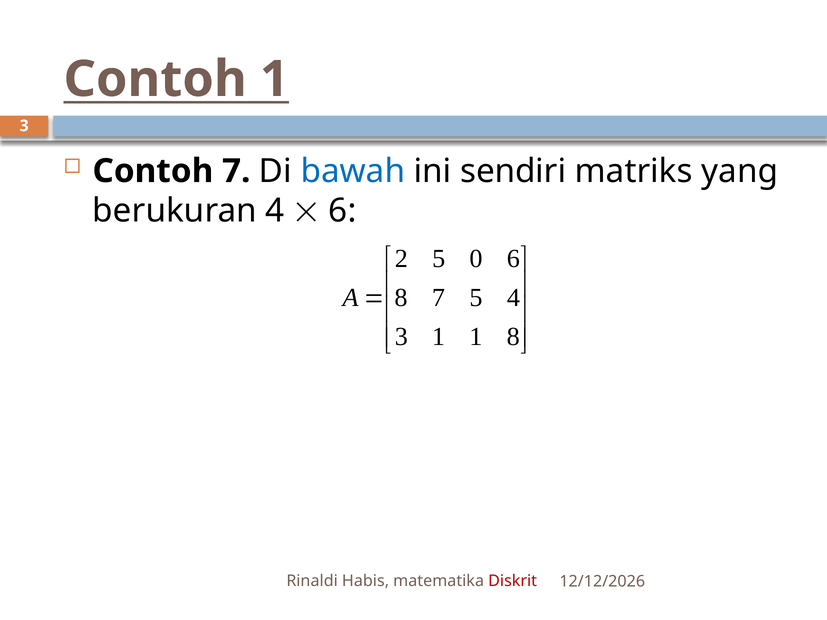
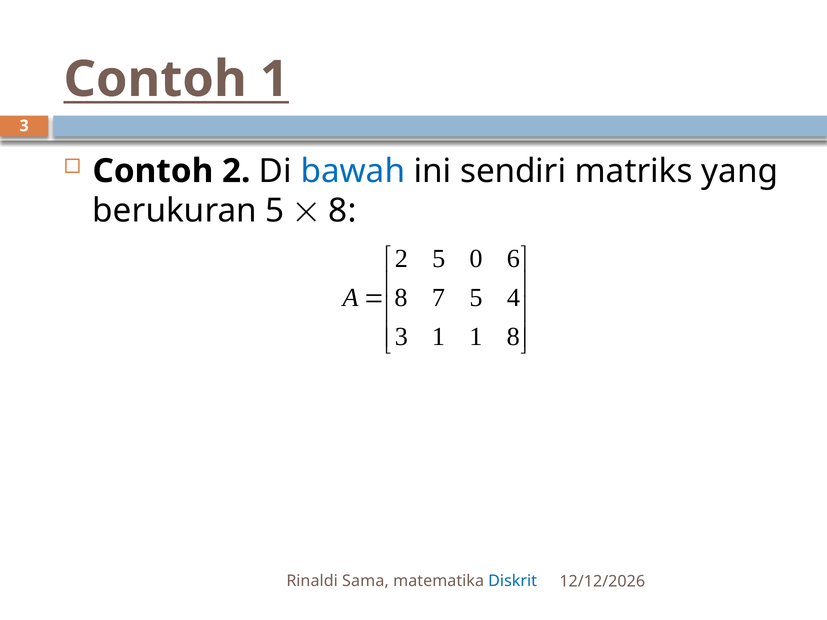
Contoh 7: 7 -> 2 (236, 171)
berukuran 4: 4 -> 5 (275, 211)
6: 6 -> 8 (342, 211)
Habis: Habis -> Sama (365, 581)
Diskrit colour: red -> blue (513, 581)
